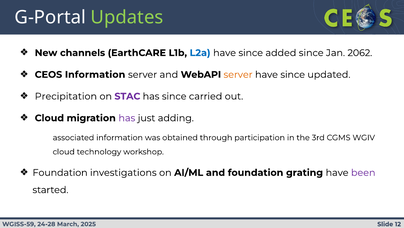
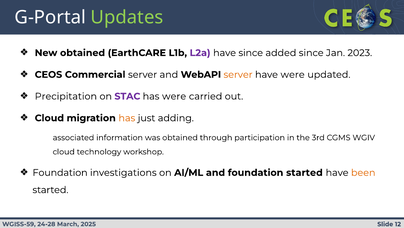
New channels: channels -> obtained (83, 53)
L2a colour: blue -> purple (200, 53)
2062: 2062 -> 2023 (360, 53)
CEOS Information: Information -> Commercial (95, 74)
since: since -> were (293, 74)
has since: since -> were (174, 96)
has colour: purple -> orange (127, 118)
foundation grating: grating -> started (304, 172)
been colour: purple -> orange (363, 172)
